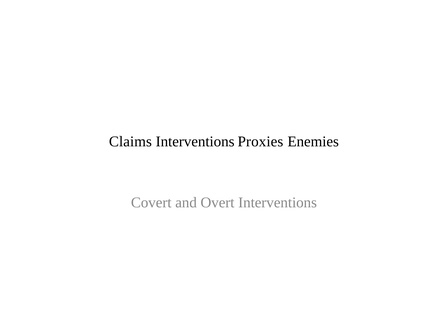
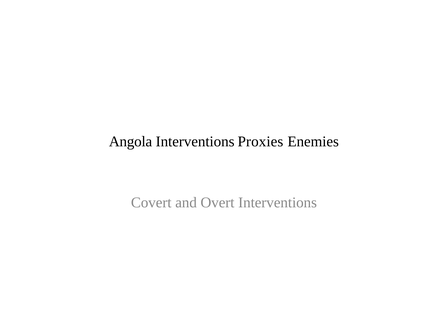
Claims: Claims -> Angola (131, 141)
